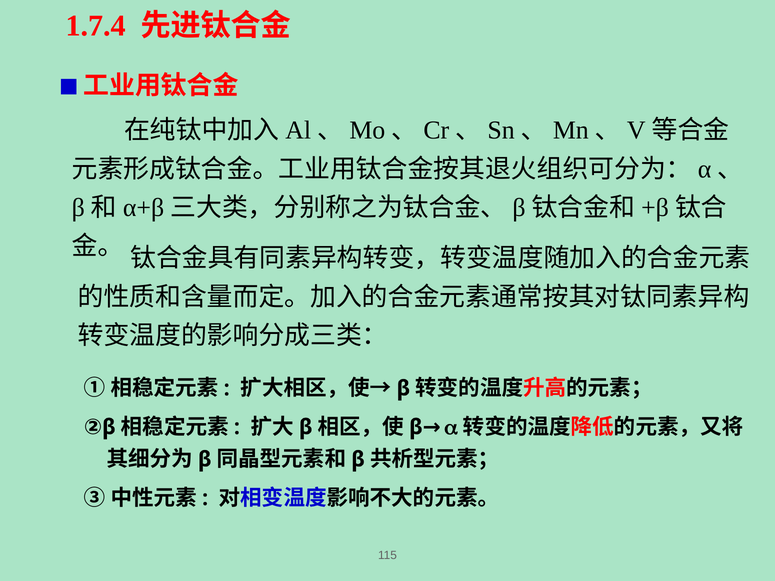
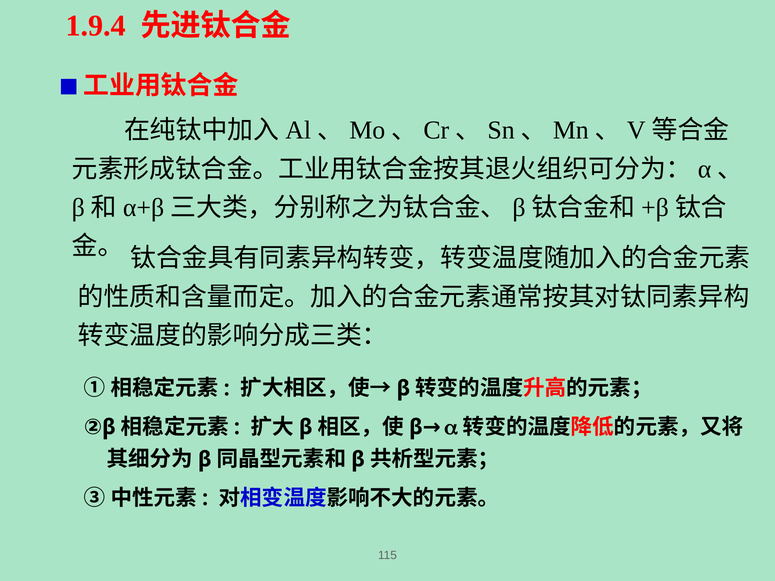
1.7.4: 1.7.4 -> 1.9.4 (96, 26)
